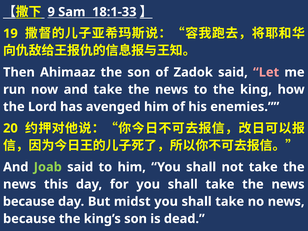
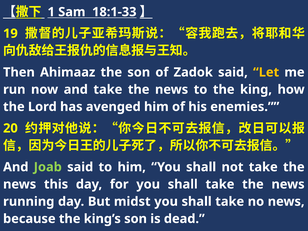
9: 9 -> 1 (51, 12)
Let colour: pink -> yellow (266, 72)
because: because -> running (29, 202)
